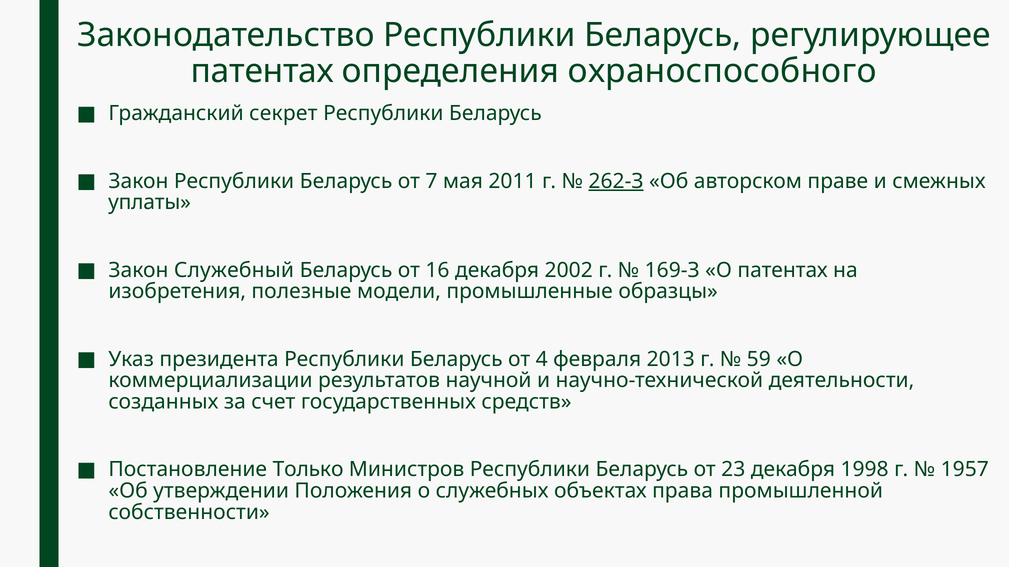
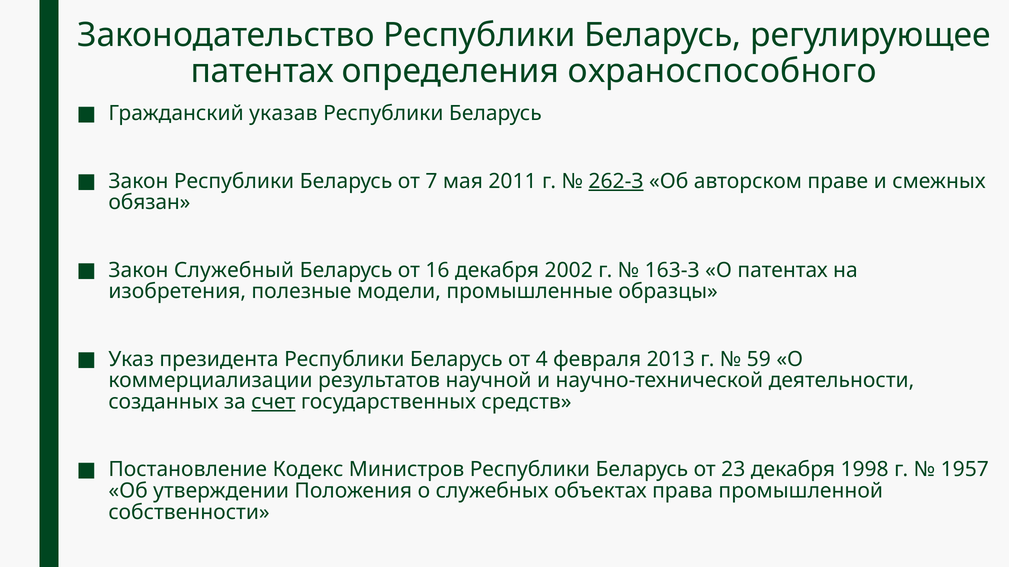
секрет: секрет -> указав (283, 114)
уплаты: уплаты -> обязан (149, 203)
169-З: 169-З -> 163-З (672, 270)
счет underline: none -> present (273, 402)
Только: Только -> Кодекс (308, 470)
